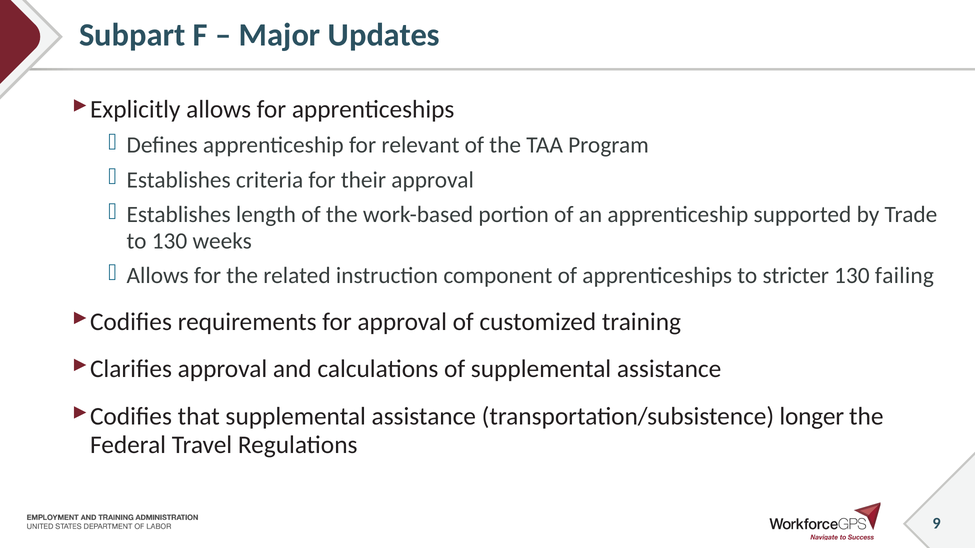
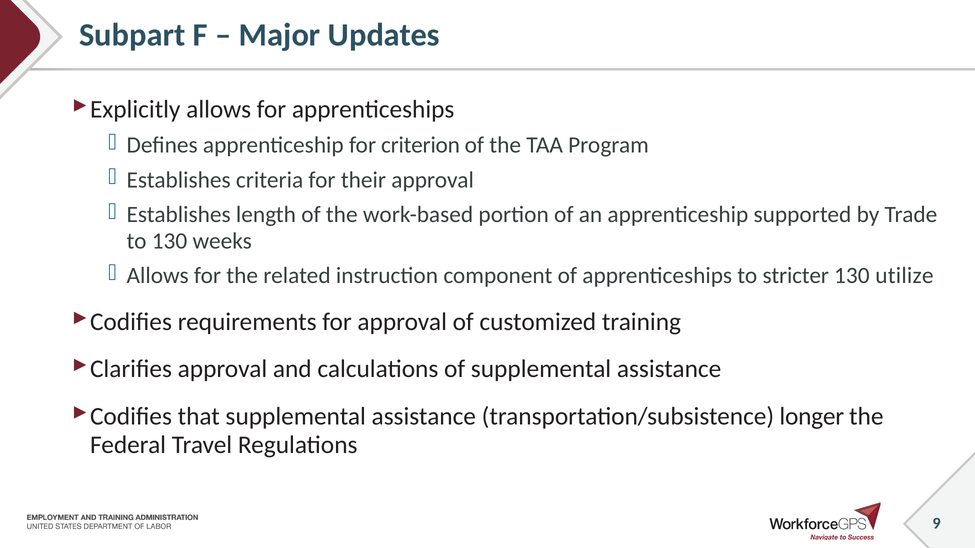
relevant: relevant -> criterion (420, 145)
failing: failing -> utilize (904, 276)
